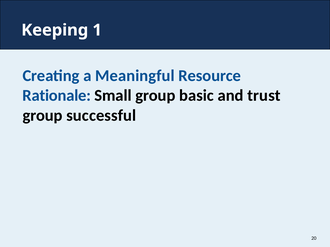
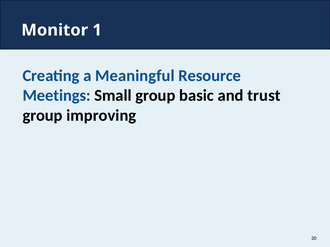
Keeping: Keeping -> Monitor (55, 30)
Rationale: Rationale -> Meetings (57, 96)
successful: successful -> improving (101, 116)
